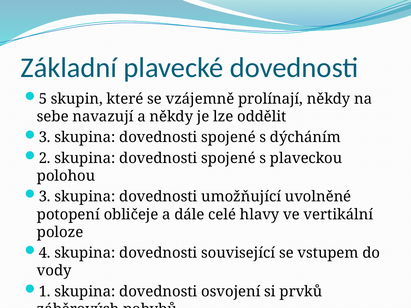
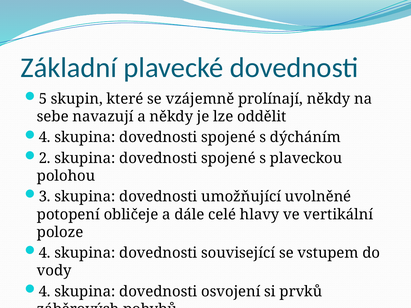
3: 3 -> 4 (45, 138)
1: 1 -> 4 (45, 292)
